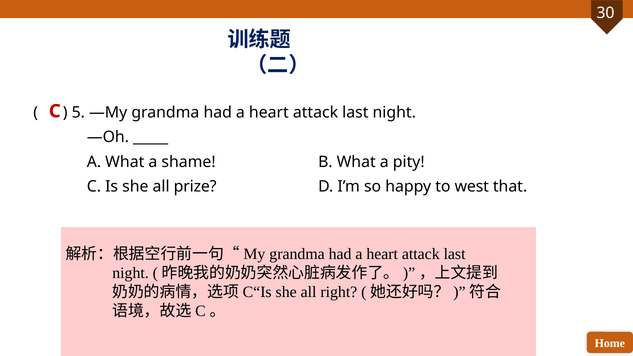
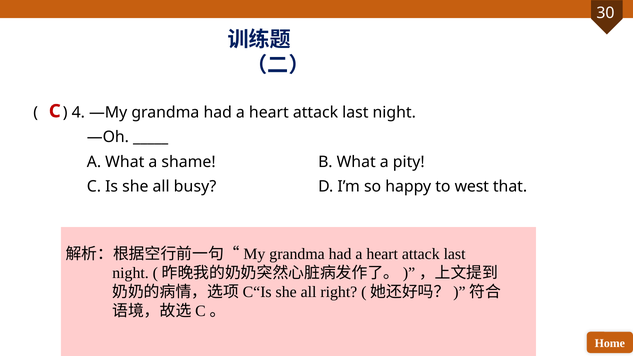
5: 5 -> 4 (78, 113)
prize: prize -> busy (195, 187)
